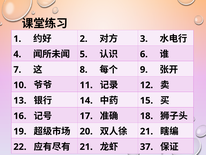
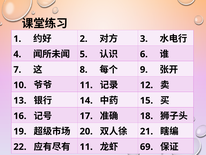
21: 21 -> 11 (86, 146)
37: 37 -> 69 (147, 146)
